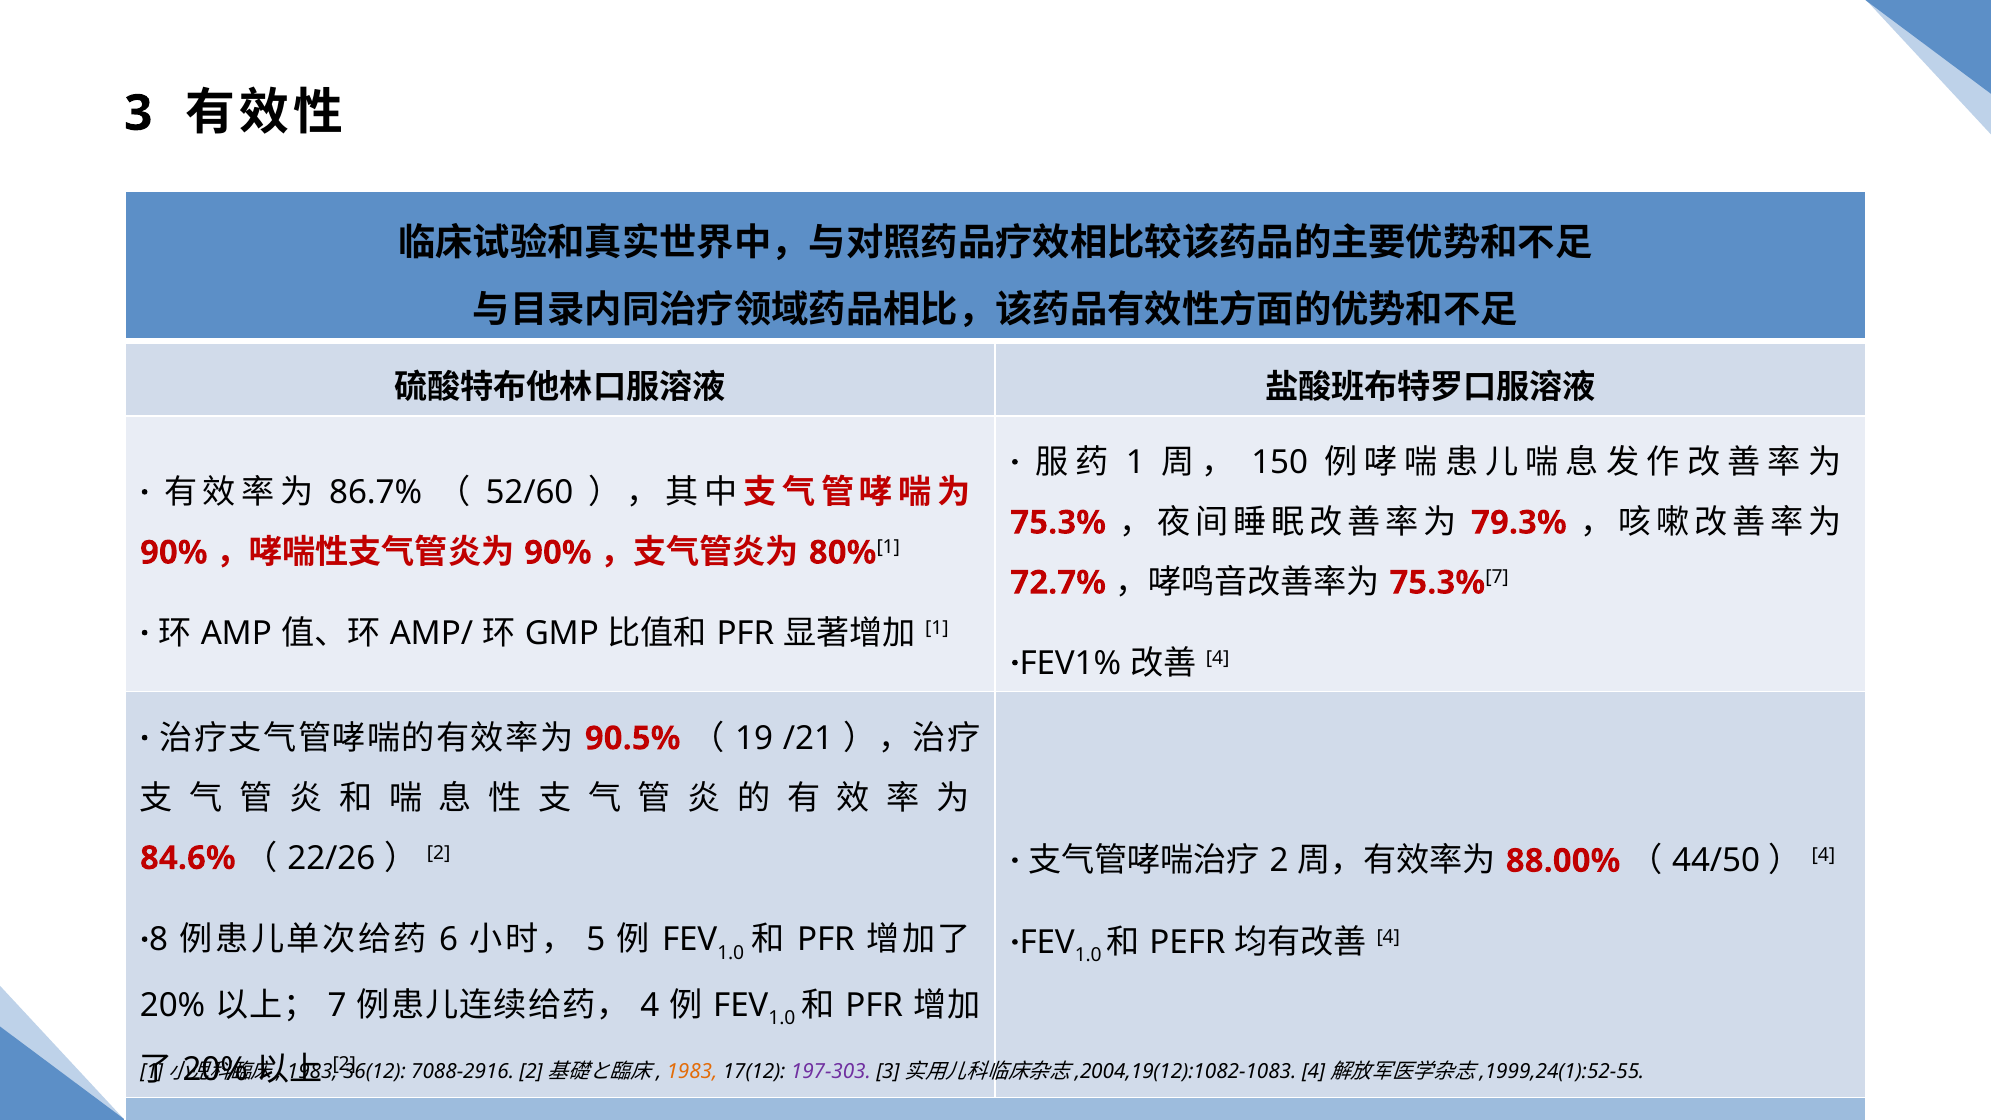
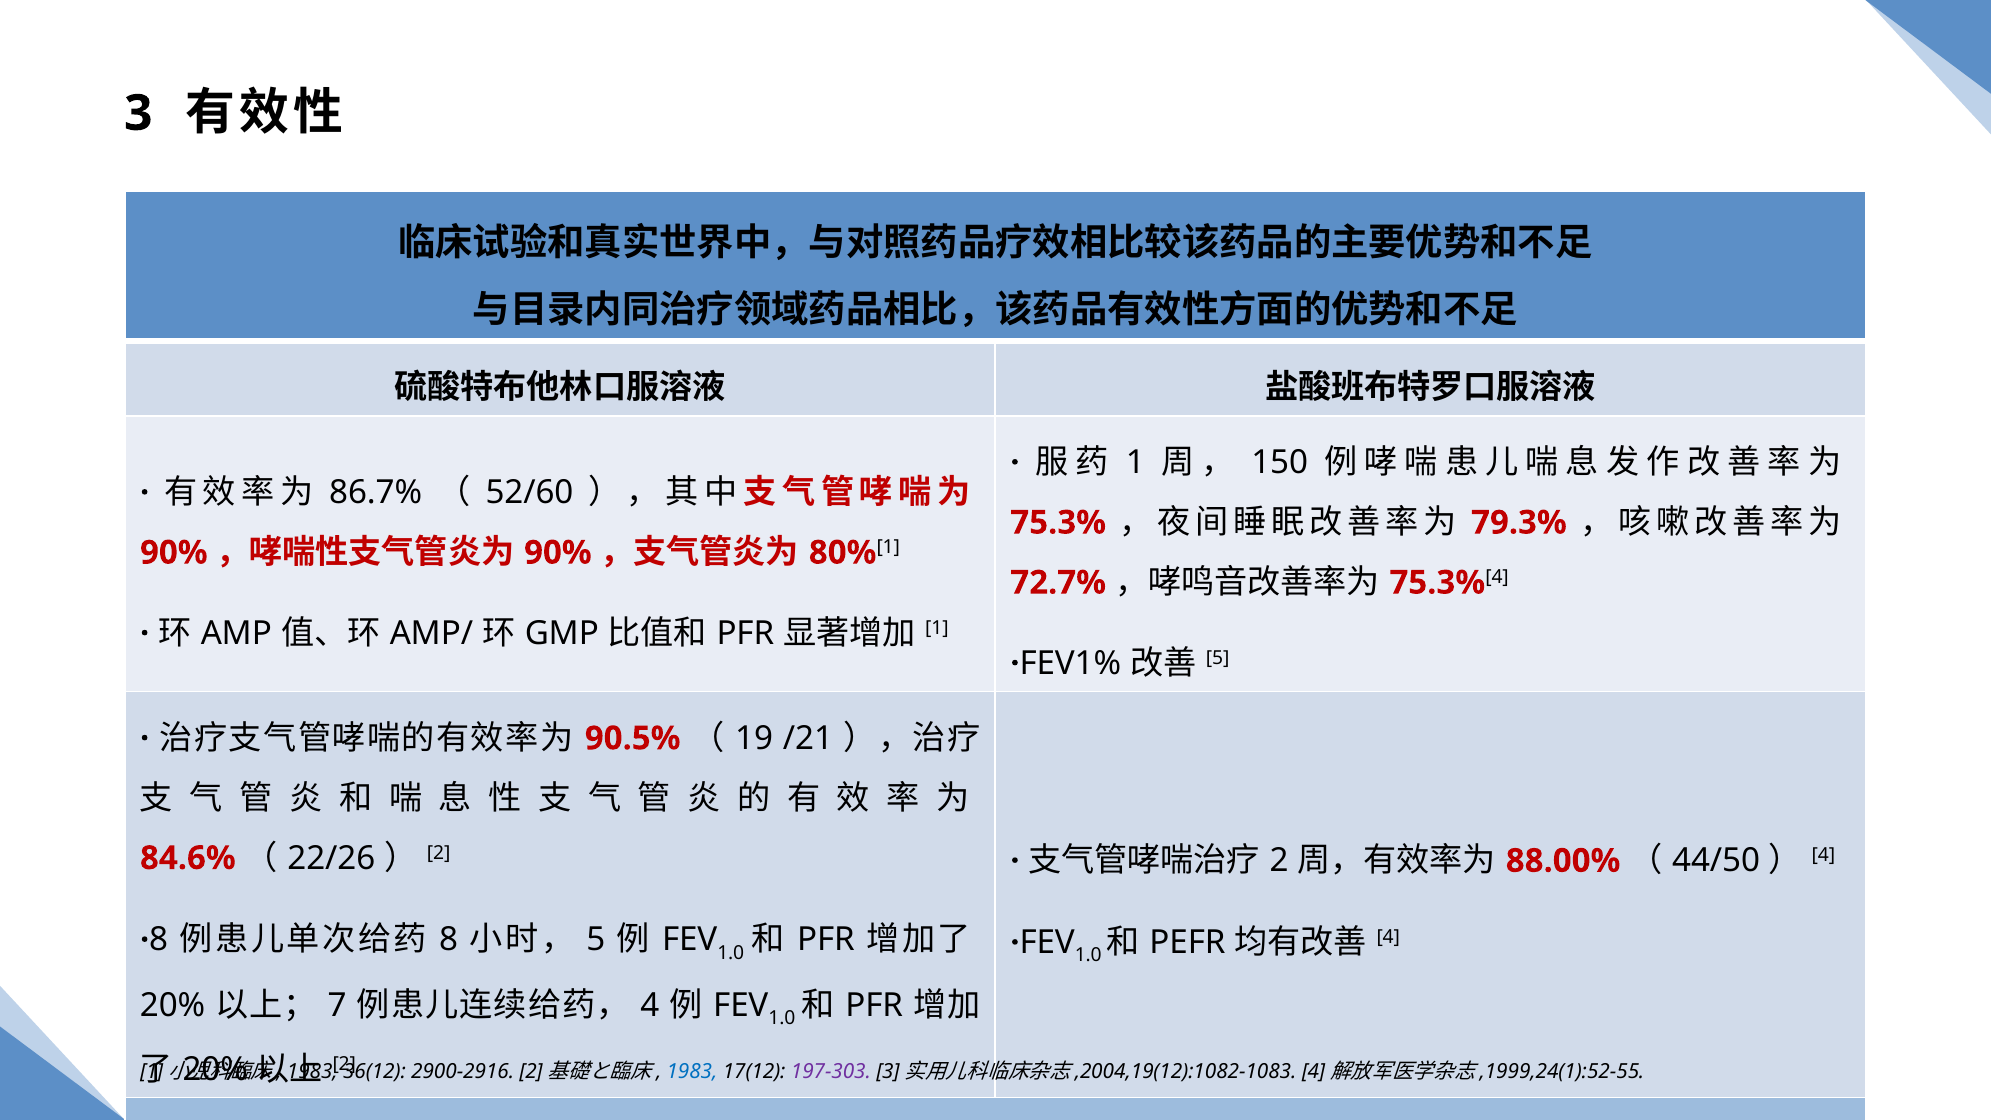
7: 7 -> 4 (1497, 577)
4: 4 -> 5 (1218, 658)
6: 6 -> 8 (449, 940)
7088-2916: 7088-2916 -> 2900-2916 (463, 1072)
1983 colour: orange -> blue (692, 1072)
